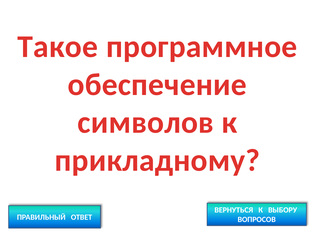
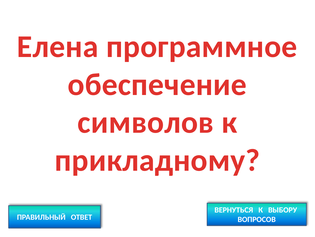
Такое: Такое -> Елена (58, 47)
